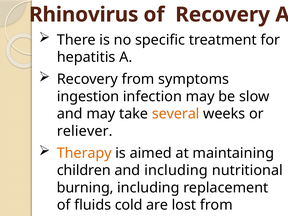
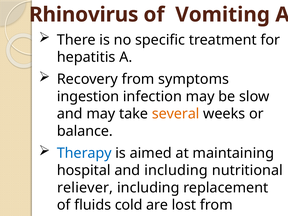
of Recovery: Recovery -> Vomiting (223, 15)
reliever: reliever -> balance (85, 131)
Therapy colour: orange -> blue (84, 153)
children: children -> hospital (84, 170)
burning: burning -> reliever (85, 188)
